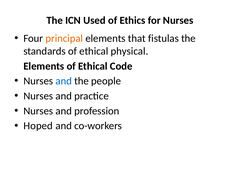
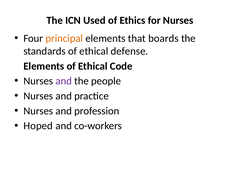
fistulas: fistulas -> boards (163, 38)
physical: physical -> defense (129, 51)
and colour: blue -> purple (64, 81)
